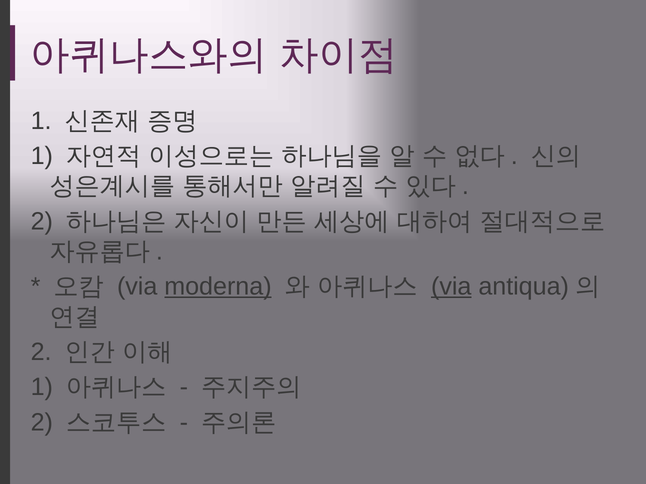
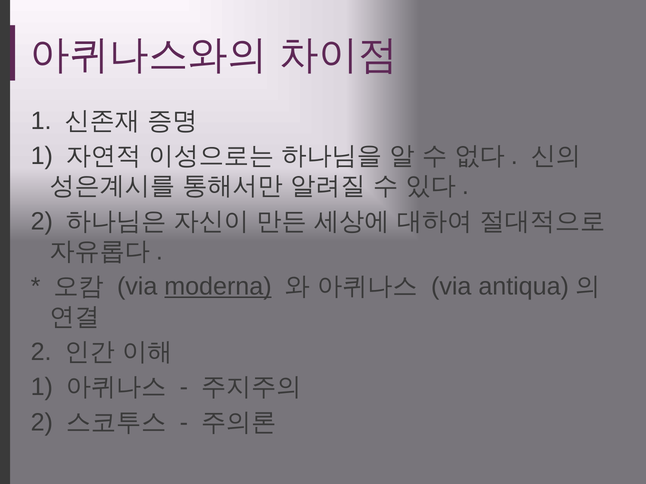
via underline: present -> none (451, 287)
